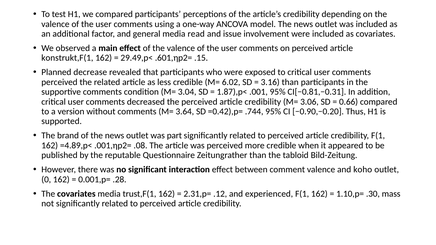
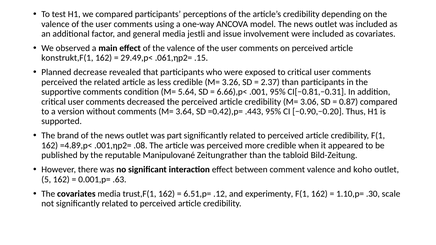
read: read -> jestli (196, 34)
.601,ηp2=: .601,ηp2= -> .061,ηp2= (174, 58)
6.02: 6.02 -> 3.26 (231, 82)
3.16: 3.16 -> 2.37 (270, 82)
3.04: 3.04 -> 5.64 (187, 92)
1.87),p<: 1.87),p< -> 6.66),p< (232, 92)
0.66: 0.66 -> 0.87 (349, 102)
.744: .744 -> .443 (254, 112)
Questionnaire: Questionnaire -> Manipulované (169, 155)
0: 0 -> 5 (46, 180)
.28: .28 -> .63 (120, 180)
2.31,p=: 2.31,p= -> 6.51,p= (197, 194)
experienced: experienced -> experimenty (269, 194)
mass: mass -> scale (391, 194)
